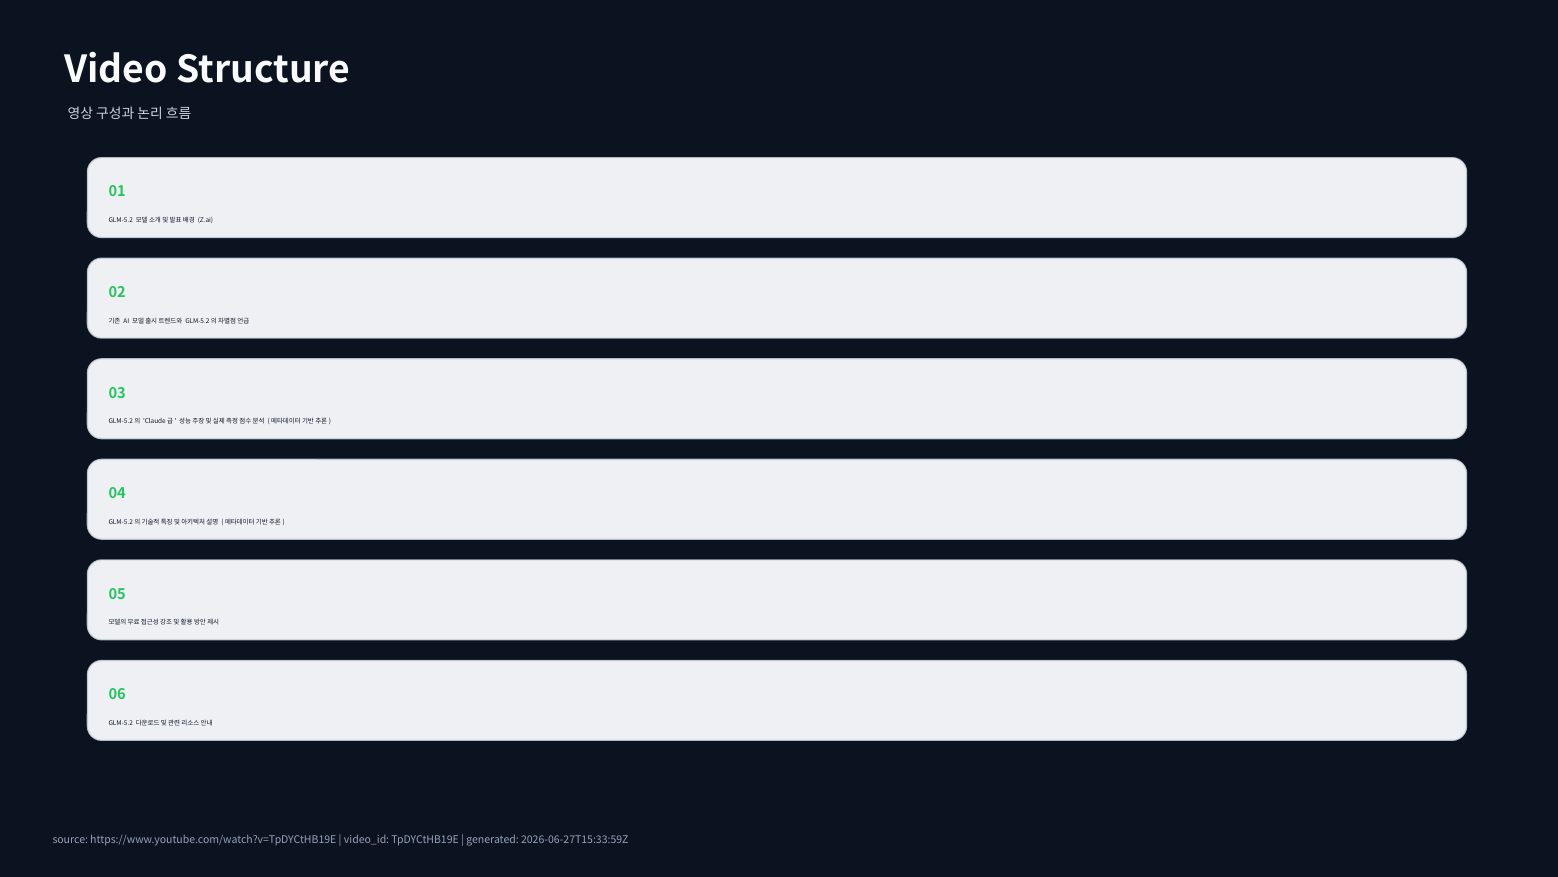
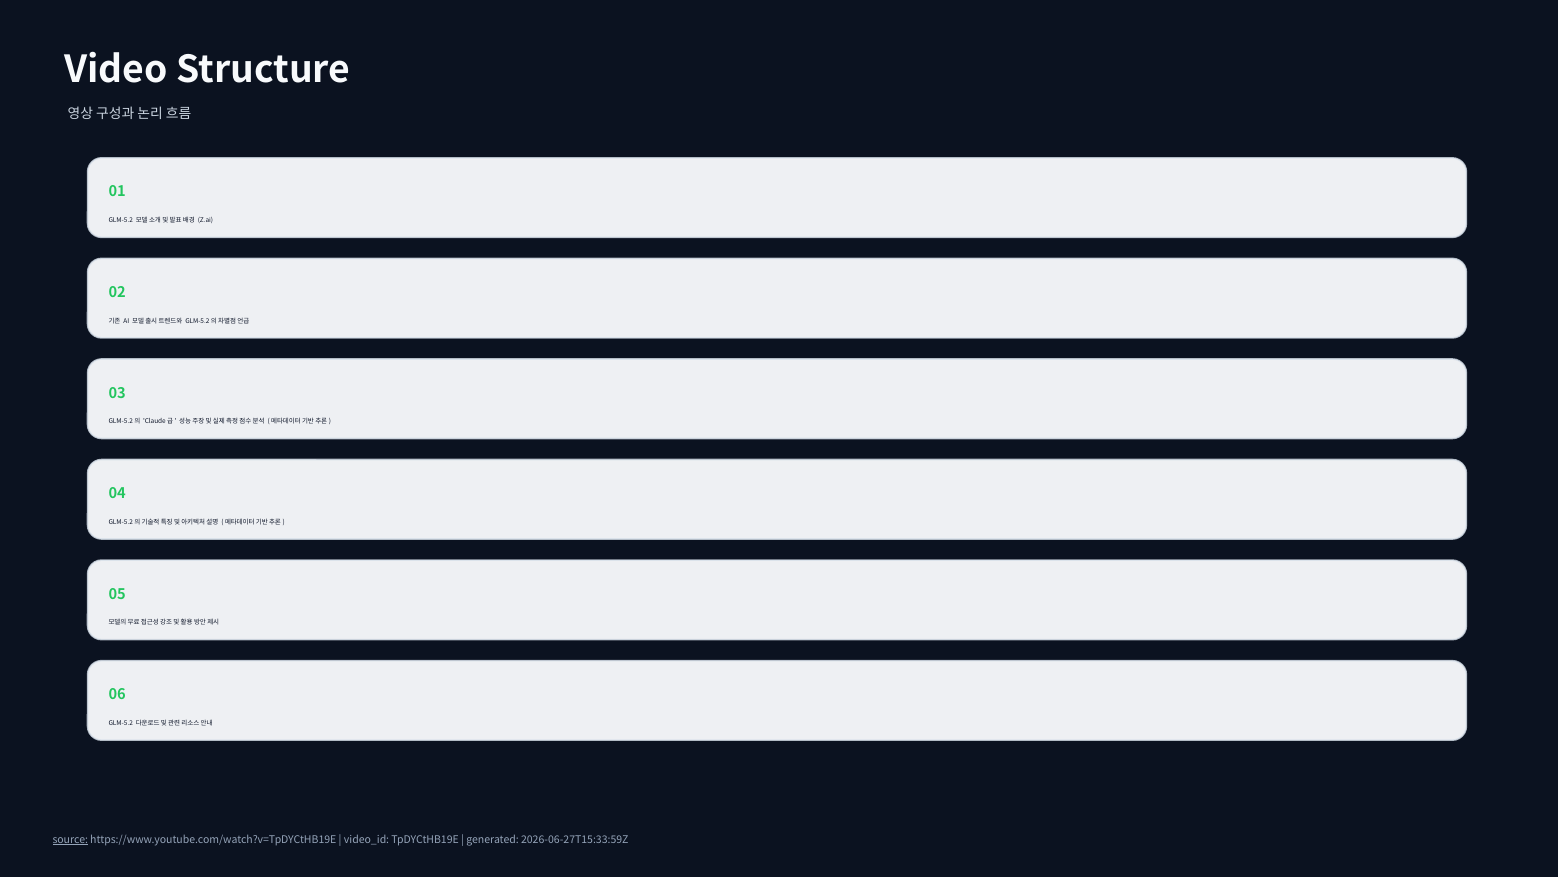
source underline: none -> present (70, 839)
